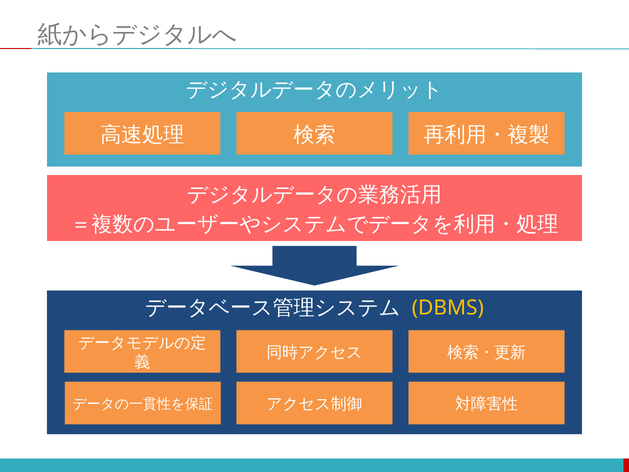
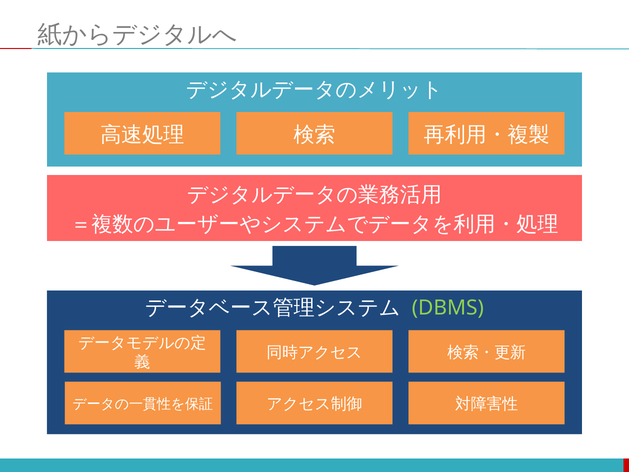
DBMS colour: yellow -> light green (448, 308)
